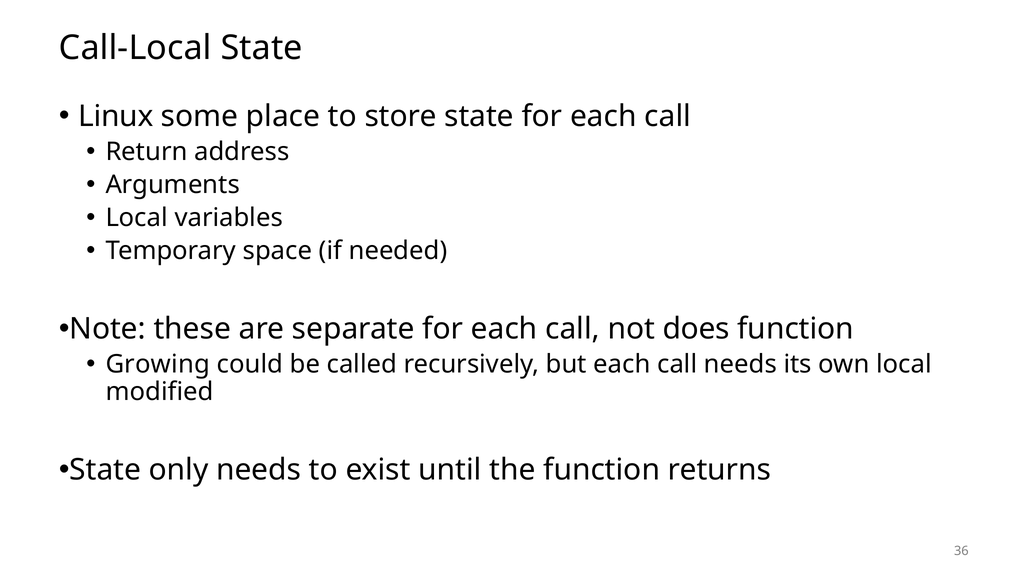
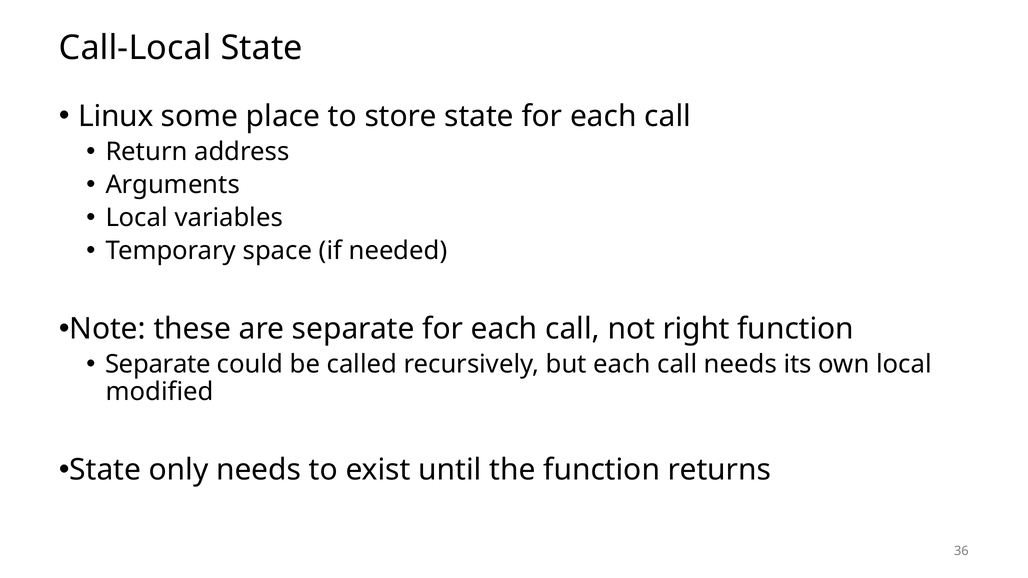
does: does -> right (696, 329)
Growing: Growing -> Separate (158, 364)
